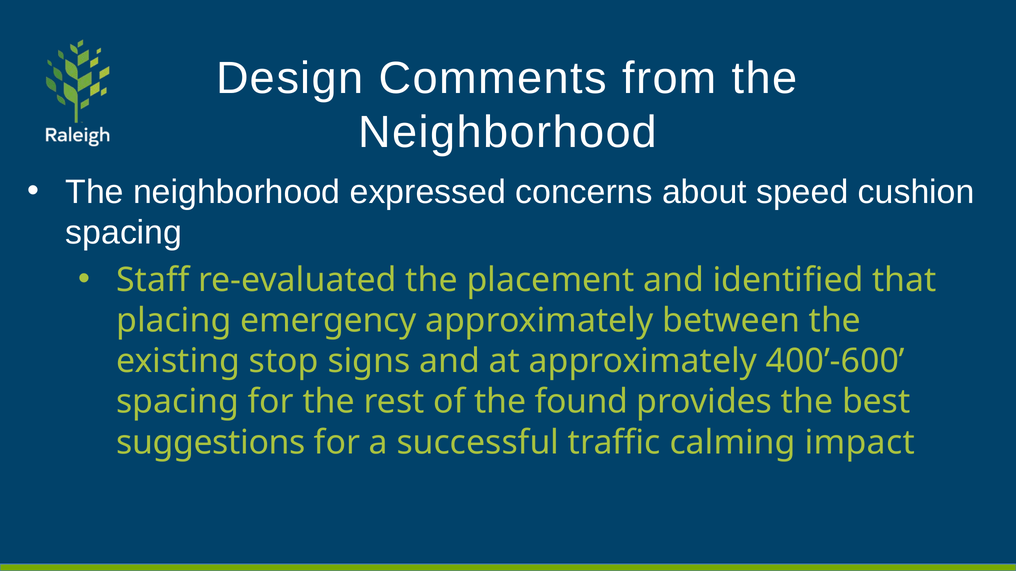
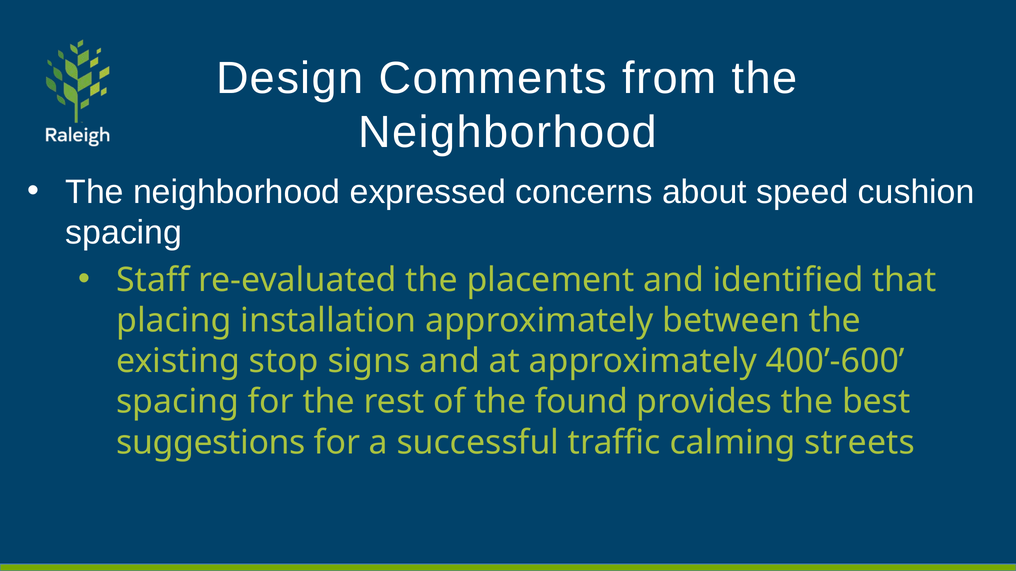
emergency: emergency -> installation (328, 321)
impact: impact -> streets (860, 443)
